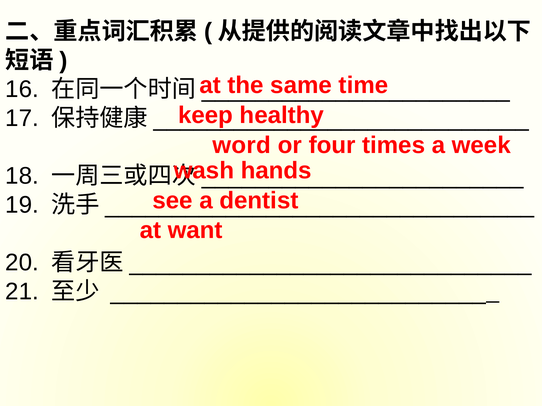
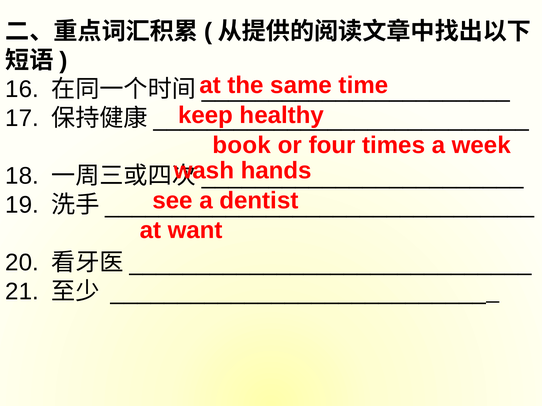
word: word -> book (242, 145)
